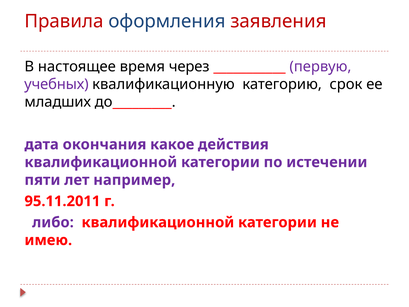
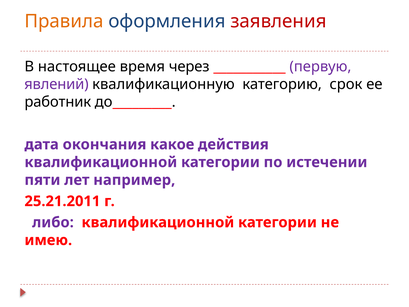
Правила colour: red -> orange (64, 21)
учебных: учебных -> явлений (56, 84)
младших: младших -> работник (58, 102)
95.11.2011: 95.11.2011 -> 25.21.2011 (62, 201)
